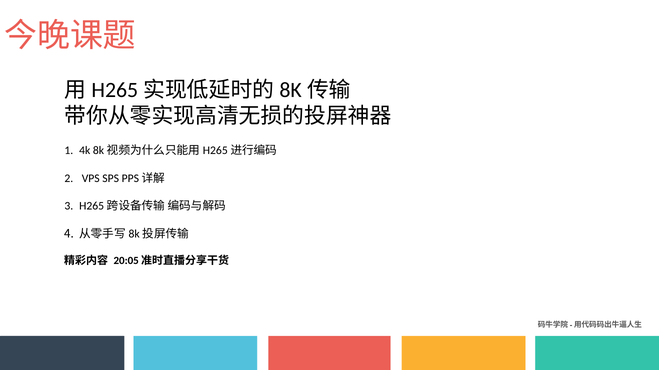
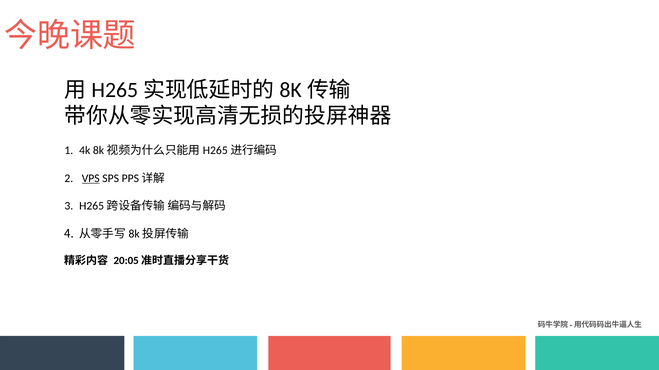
VPS underline: none -> present (91, 179)
